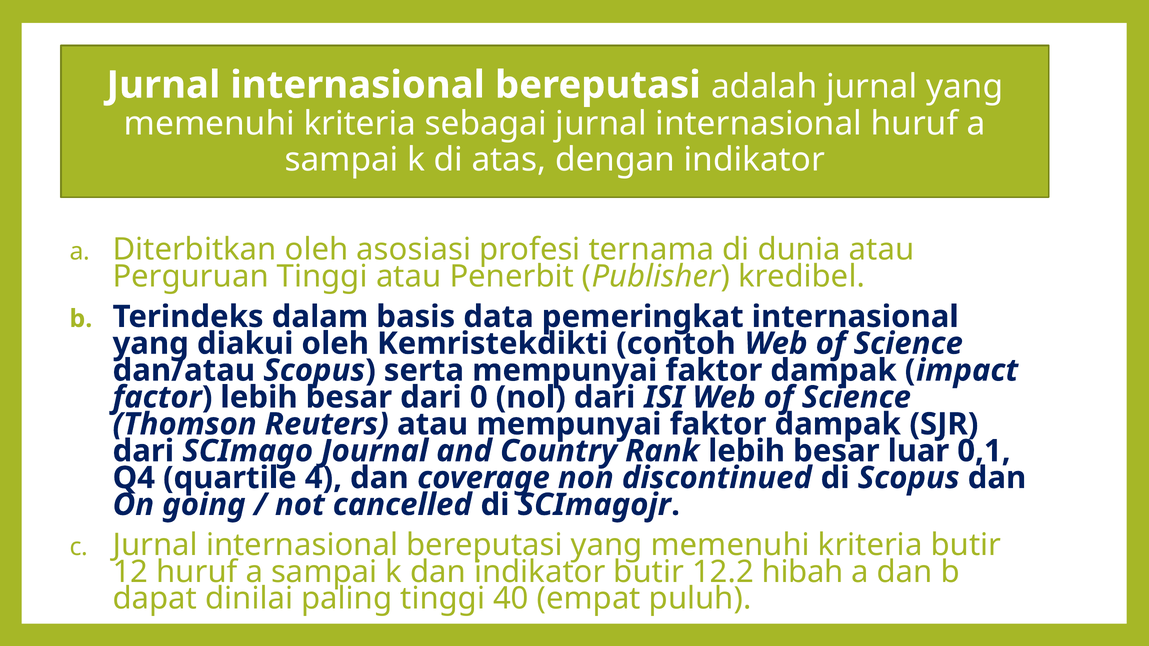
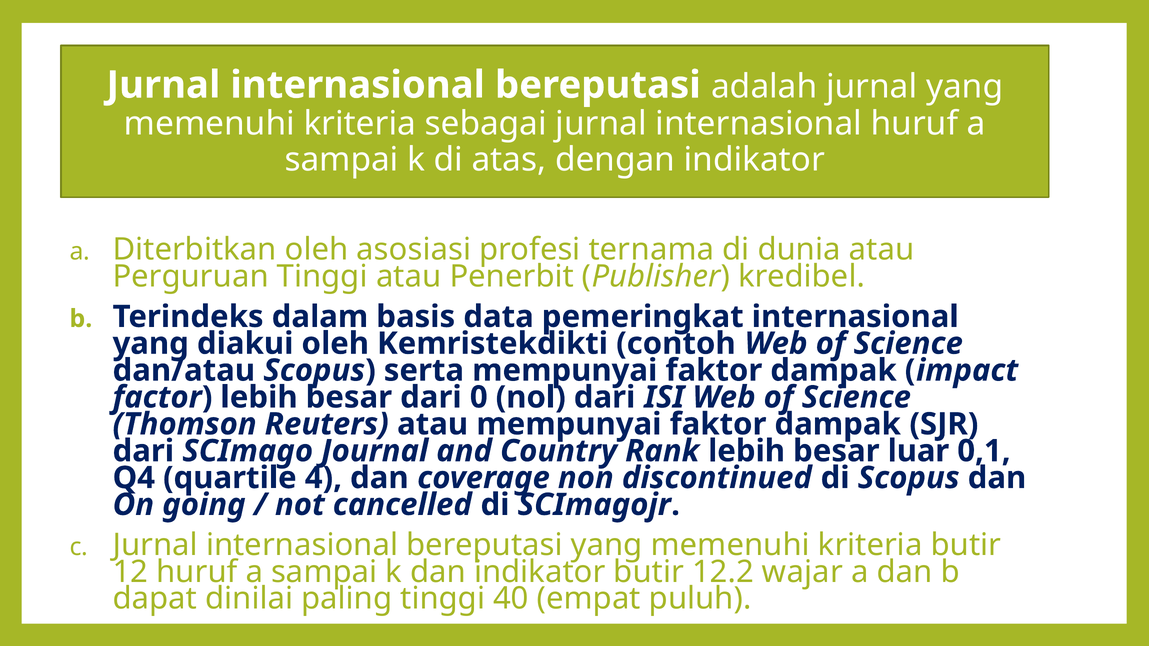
hibah: hibah -> wajar (802, 572)
